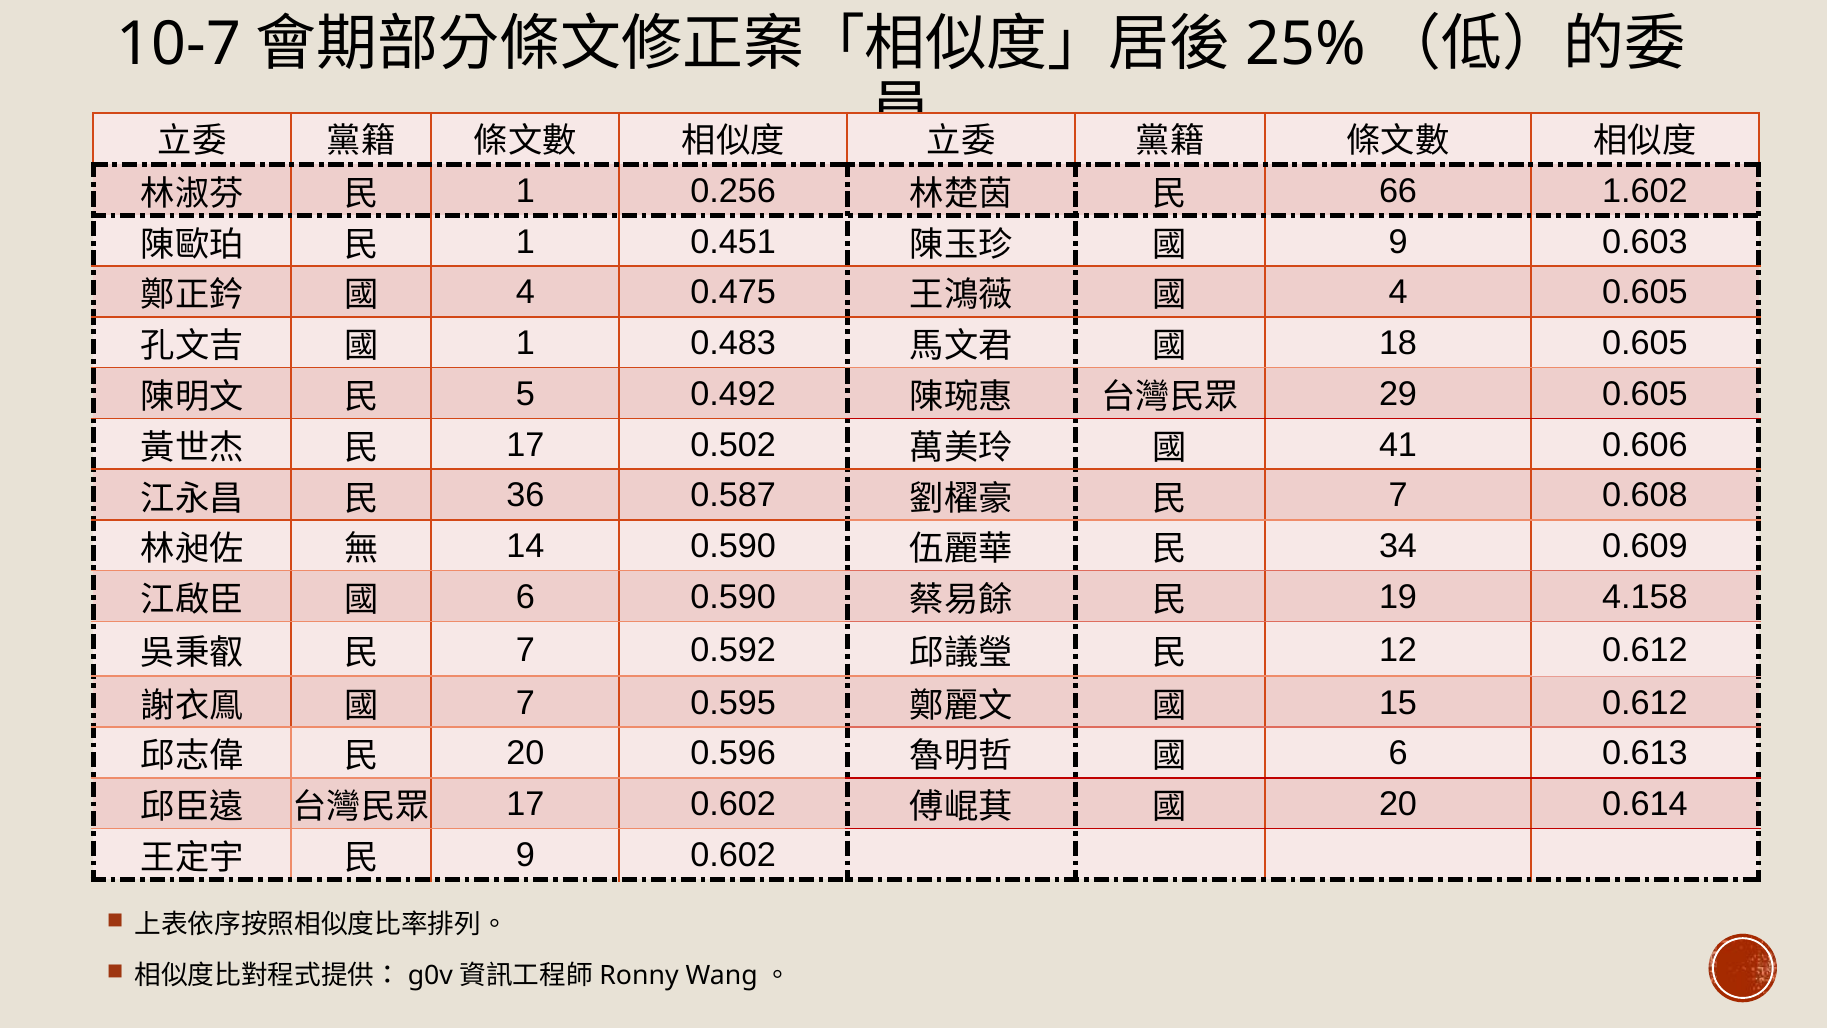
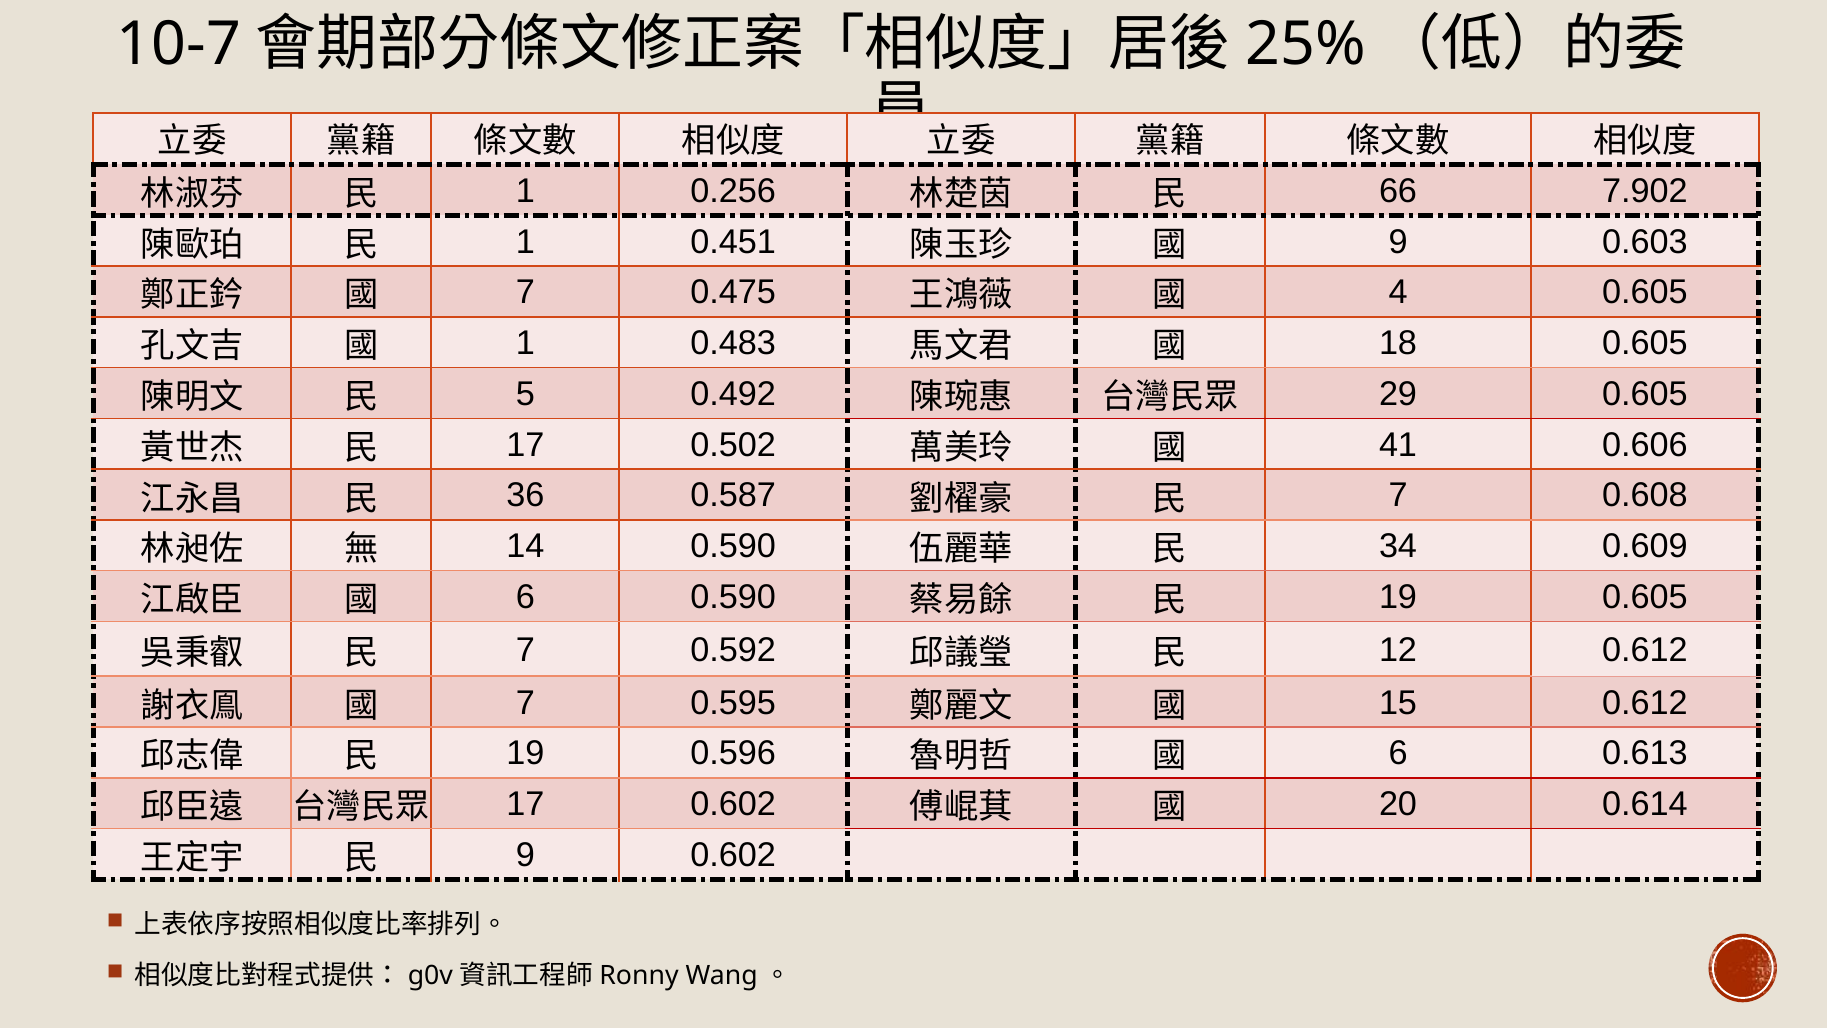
1.602: 1.602 -> 7.902 (1645, 191)
4: 4 -> 7 (525, 292)
19 4.158: 4.158 -> 0.605 (1645, 597)
20: 20 -> 19 (525, 753)
